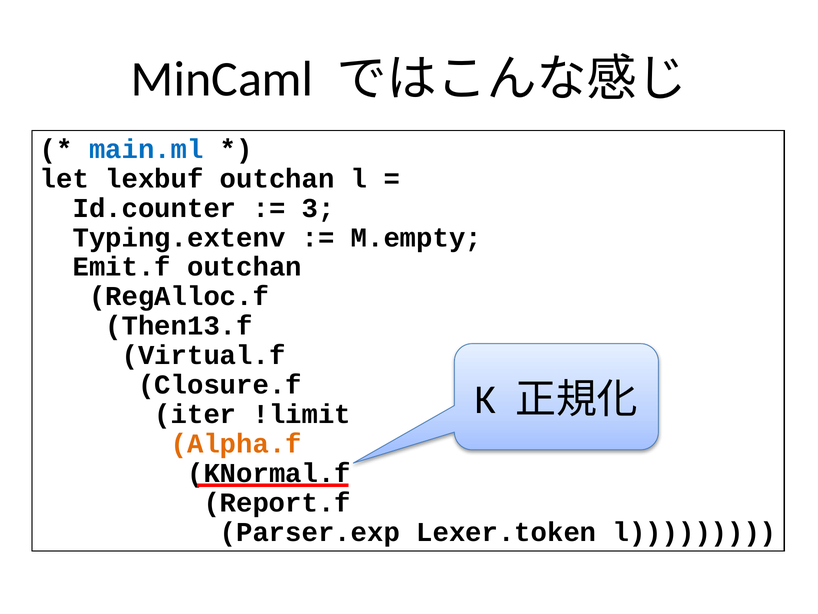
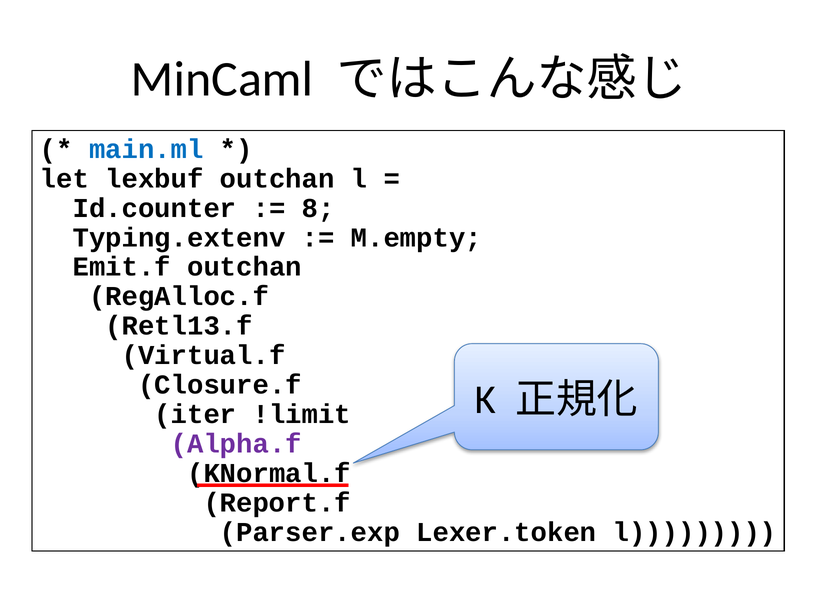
3: 3 -> 8 (318, 208)
Then13.f: Then13.f -> Retl13.f (179, 326)
Alpha.f colour: orange -> purple (236, 443)
